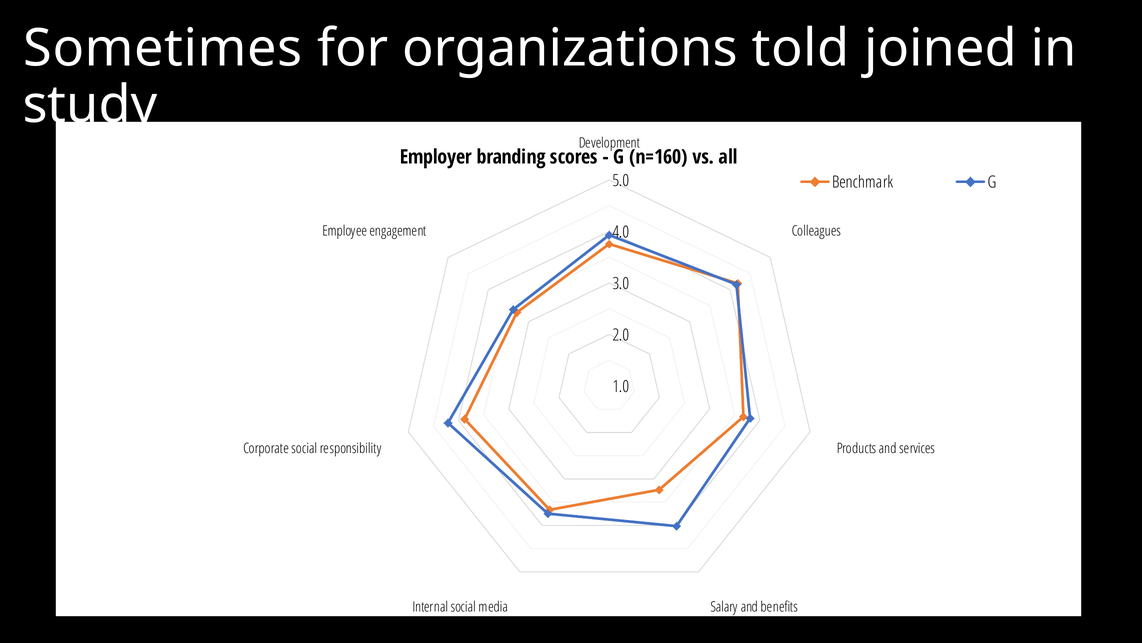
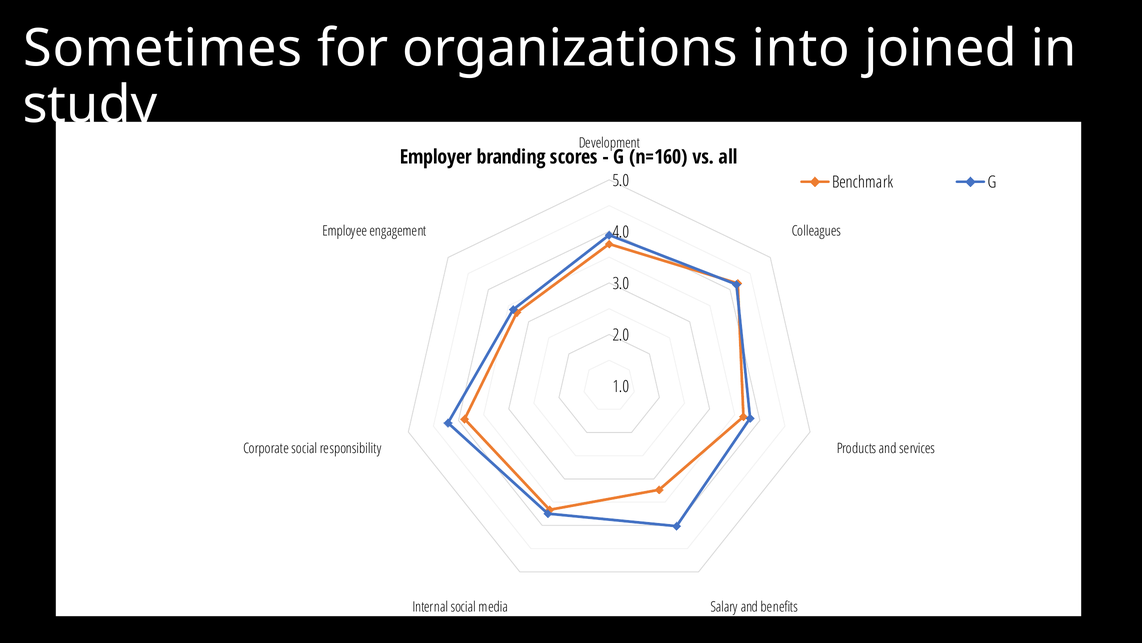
told: told -> into (801, 48)
